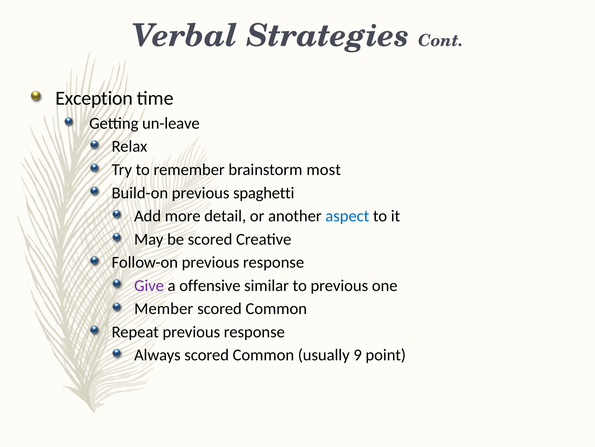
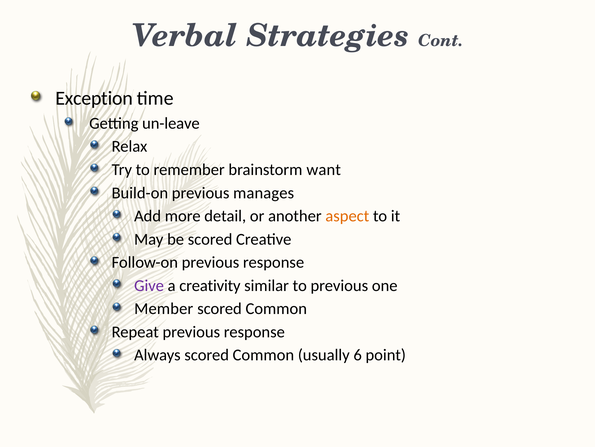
most: most -> want (324, 169)
spaghetti: spaghetti -> manages (264, 193)
aspect colour: blue -> orange (347, 216)
offensive: offensive -> creativity (210, 285)
9: 9 -> 6 (358, 355)
